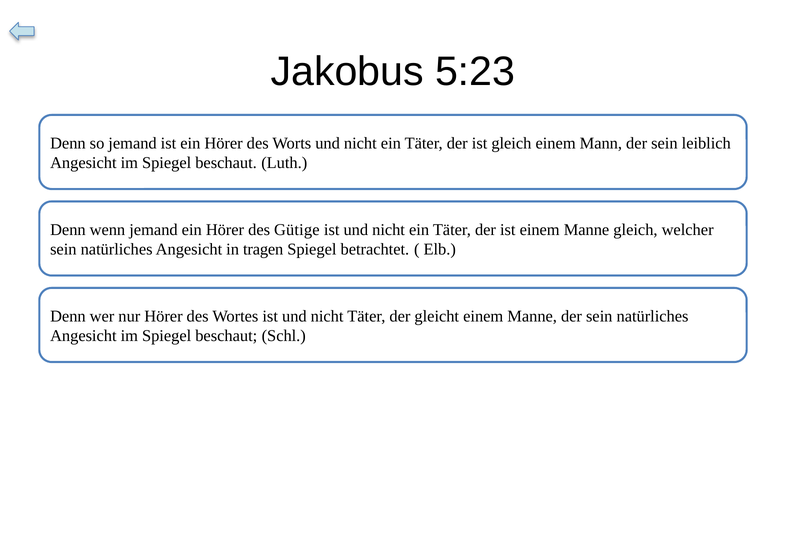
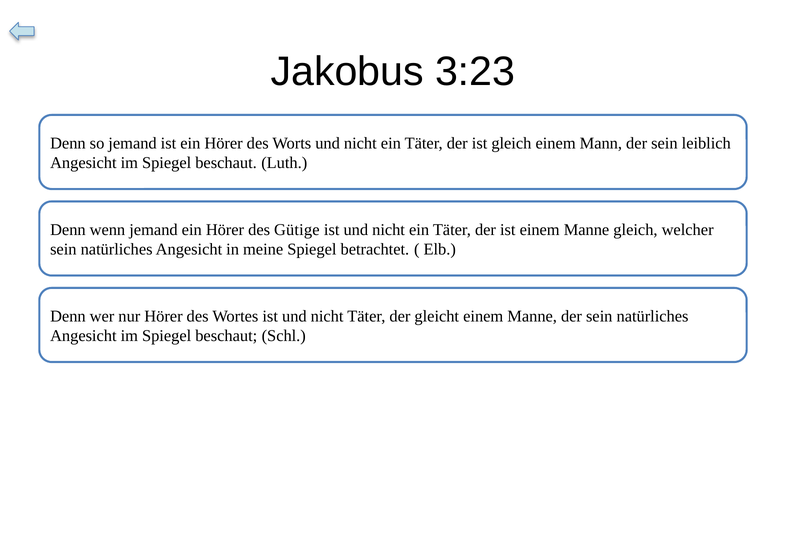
5:23: 5:23 -> 3:23 (475, 71)
tragen: tragen -> meine (263, 249)
